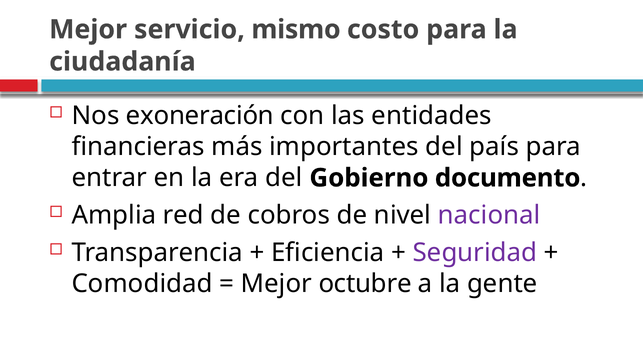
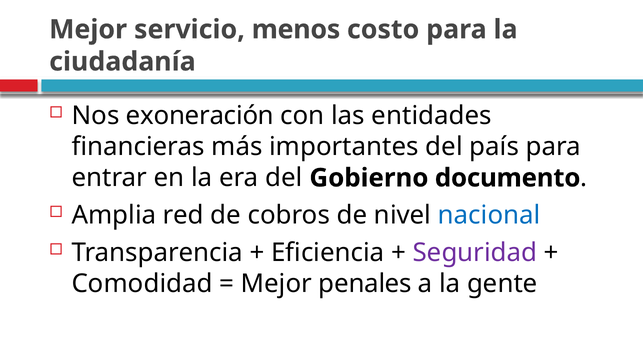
mismo: mismo -> menos (296, 29)
nacional colour: purple -> blue (489, 215)
octubre: octubre -> penales (365, 284)
